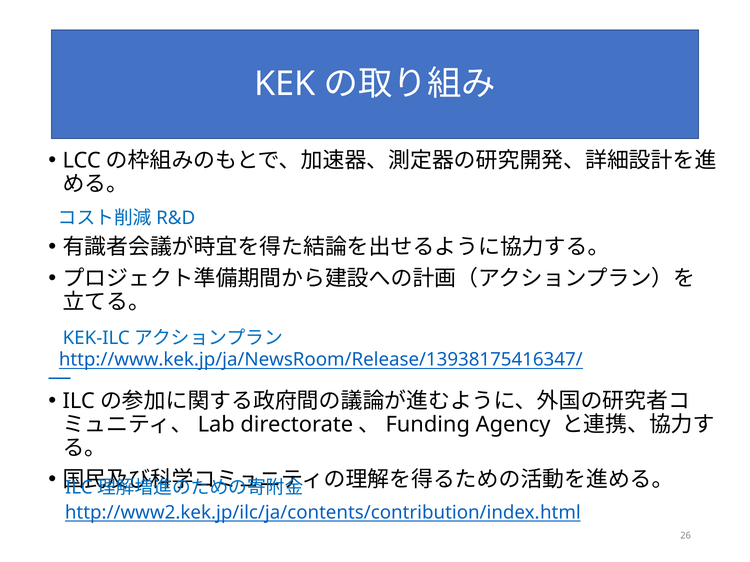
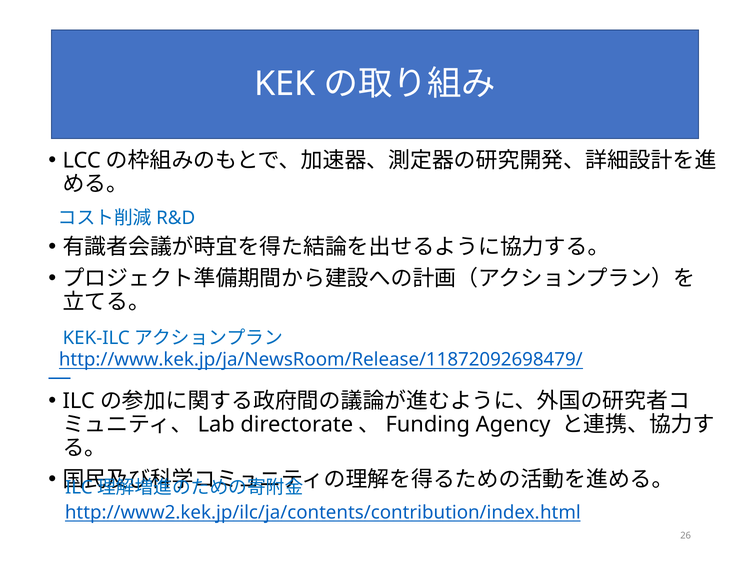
http://www.kek.jp/ja/NewsRoom/Release/13938175416347/: http://www.kek.jp/ja/NewsRoom/Release/13938175416347/ -> http://www.kek.jp/ja/NewsRoom/Release/11872092698479/ (321, 360)
